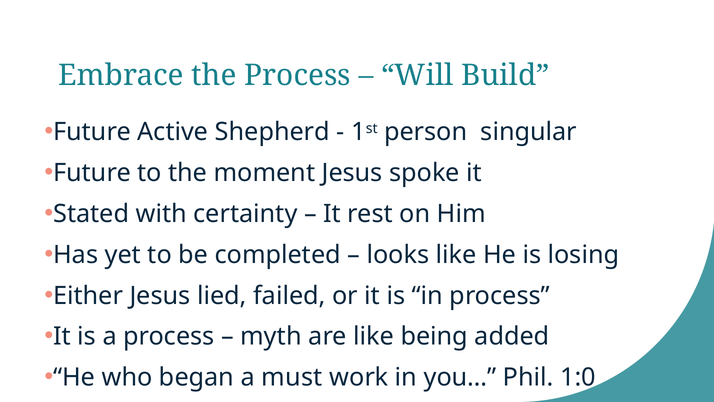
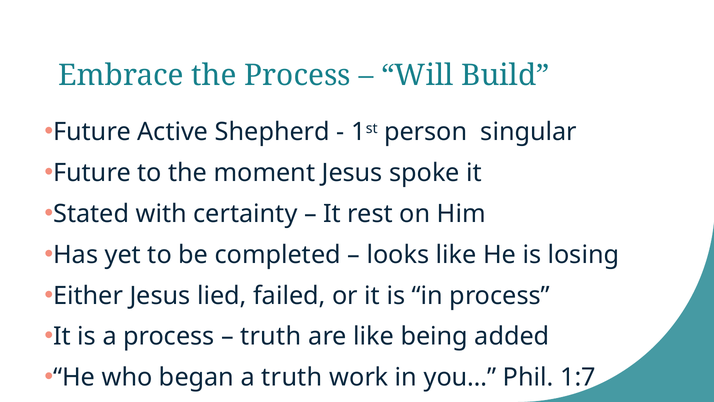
myth: myth -> truth (271, 336)
a must: must -> truth (292, 377)
1:0: 1:0 -> 1:7 (578, 377)
